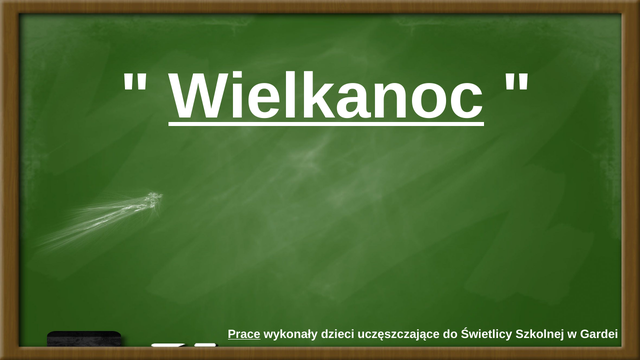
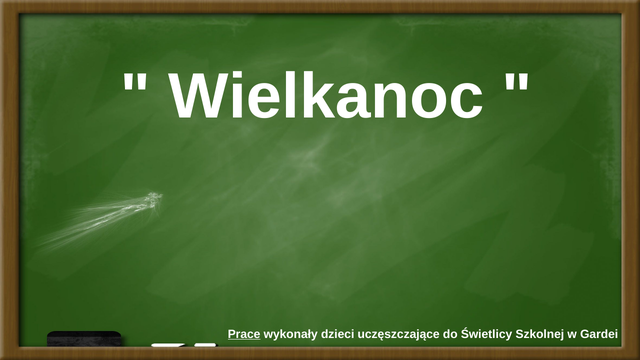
Wielkanoc underline: present -> none (326, 97)
